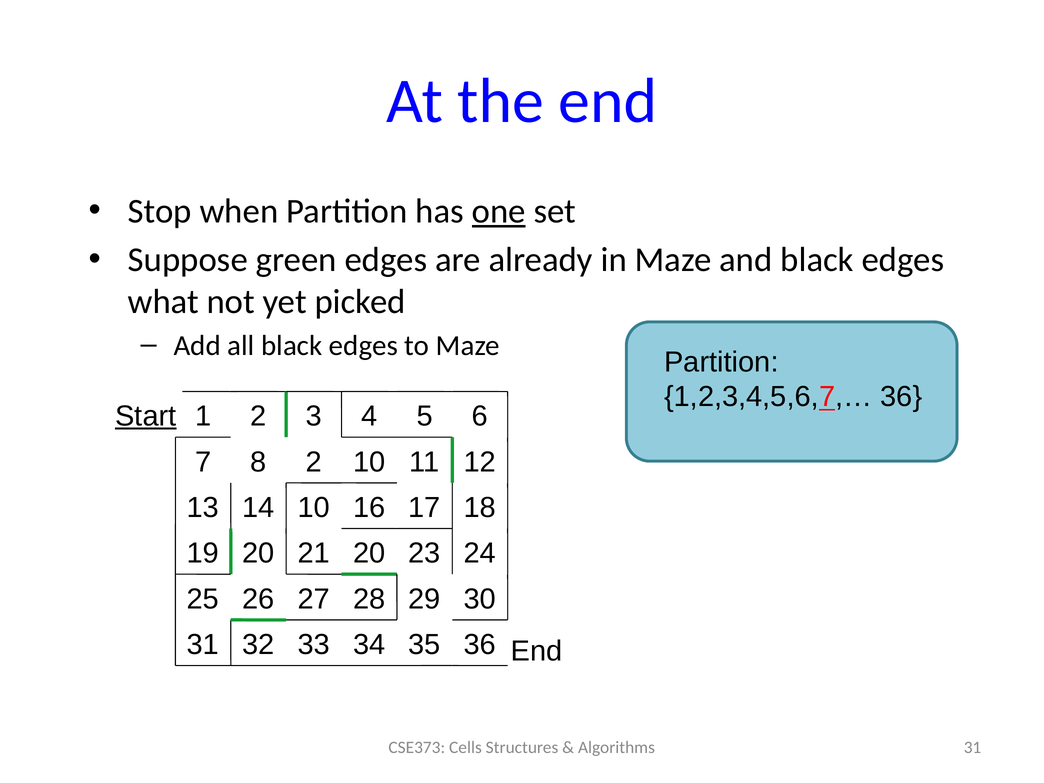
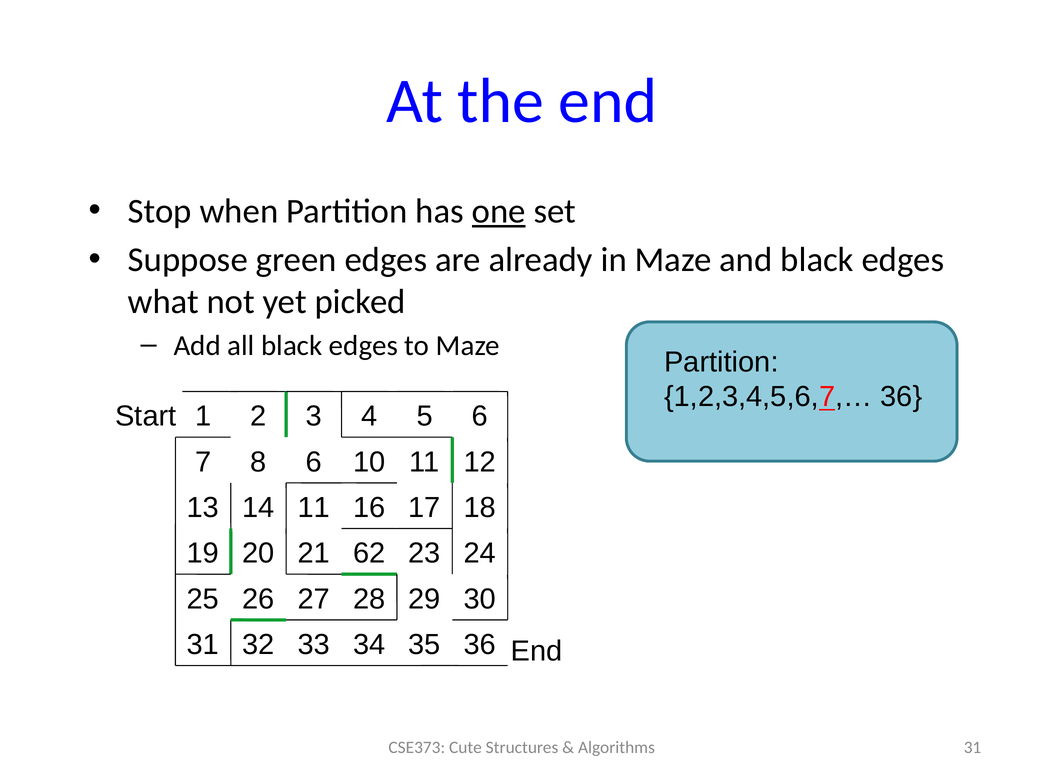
Start underline: present -> none (146, 416)
8 2: 2 -> 6 (314, 462)
14 10: 10 -> 11 (314, 508)
21 20: 20 -> 62 (369, 553)
Cells: Cells -> Cute (465, 748)
